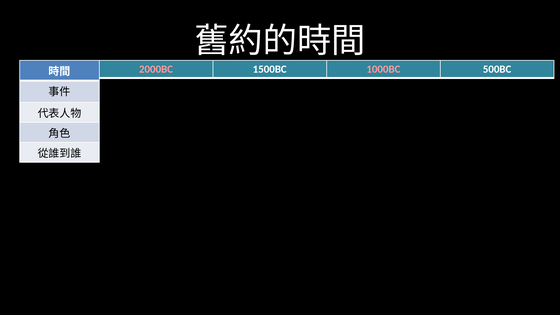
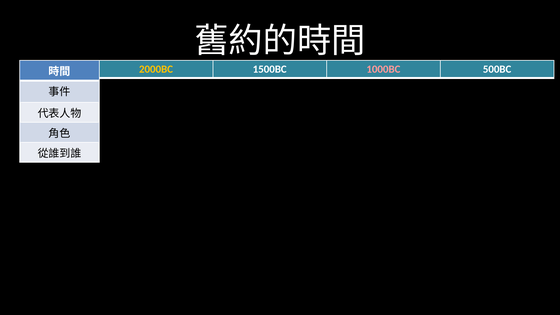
2000BC colour: pink -> yellow (156, 69)
